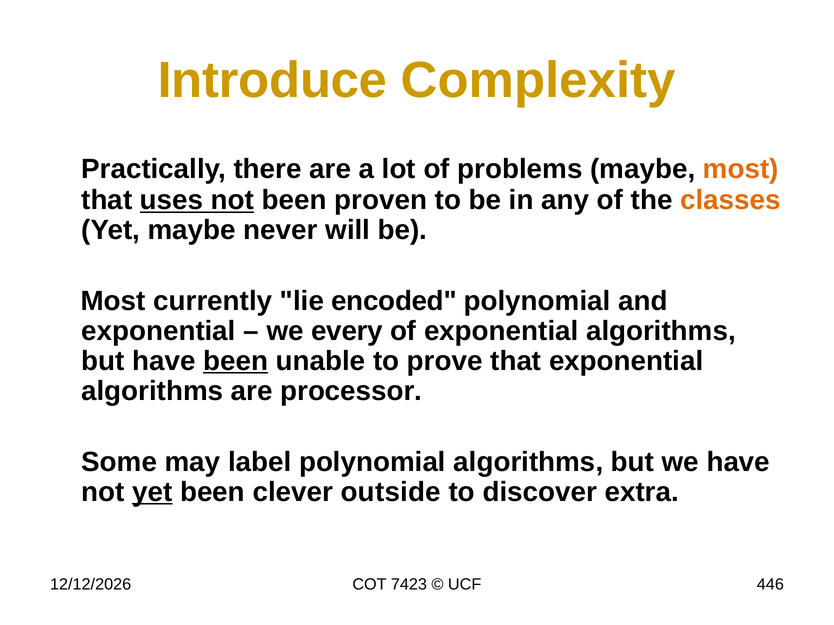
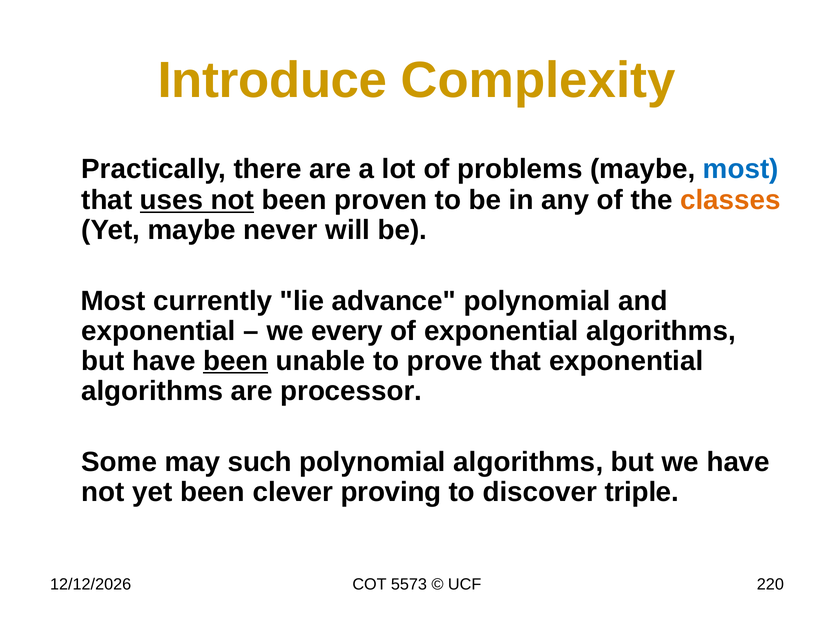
most colour: orange -> blue (741, 169)
encoded: encoded -> advance (394, 301)
label: label -> such (260, 462)
yet underline: present -> none (152, 492)
outside: outside -> proving (391, 492)
extra: extra -> triple (642, 492)
7423: 7423 -> 5573 (409, 585)
446: 446 -> 220 (770, 585)
